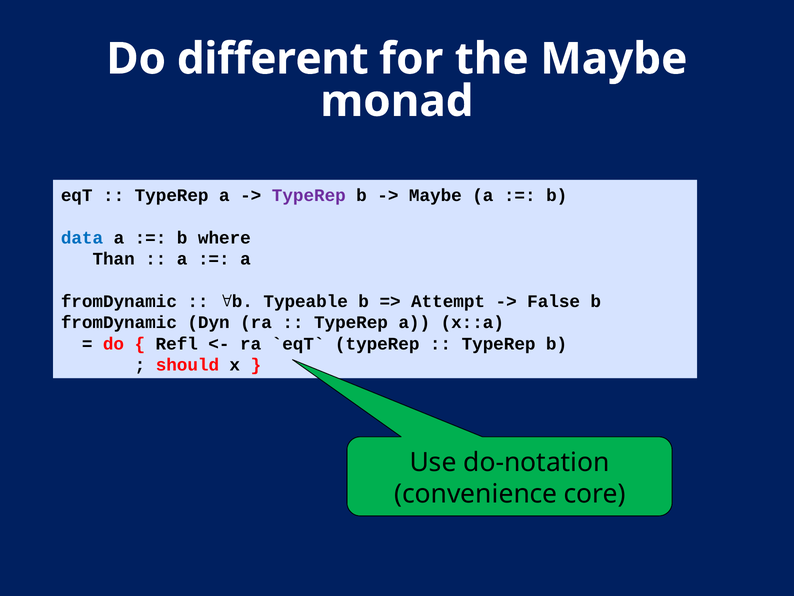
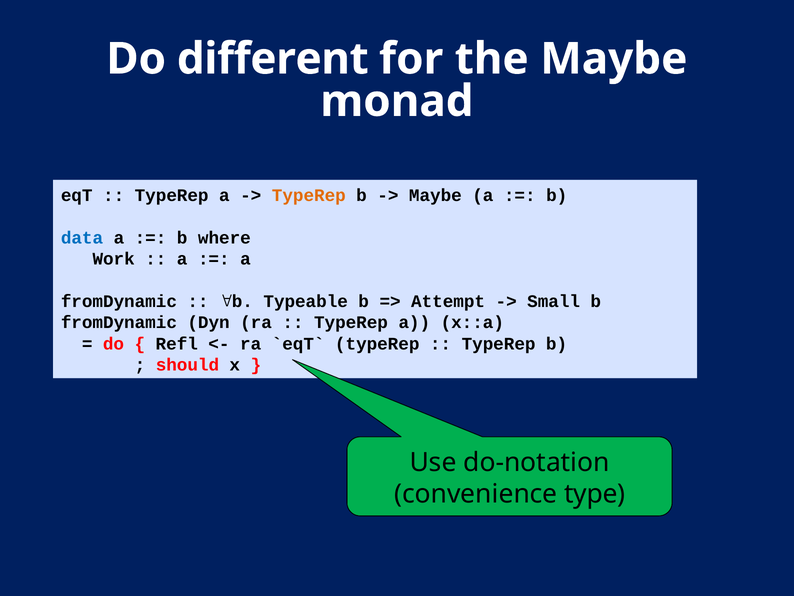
TypeRep colour: purple -> orange (309, 195)
Than: Than -> Work (114, 259)
False: False -> Small (554, 301)
core: core -> type (595, 494)
